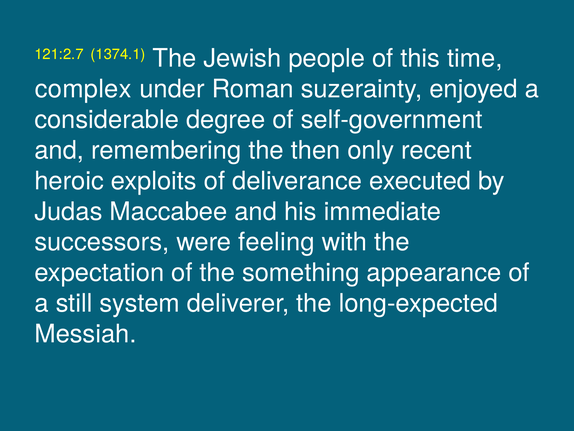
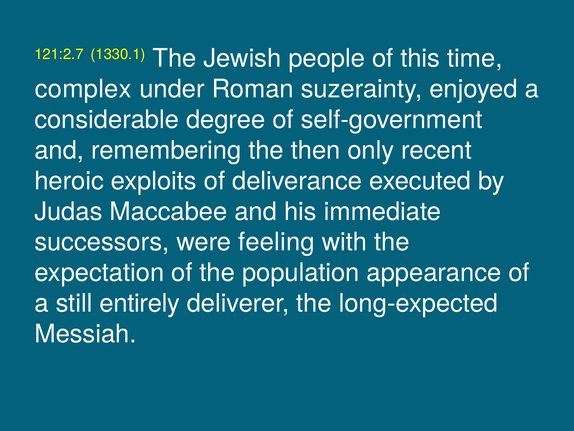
1374.1: 1374.1 -> 1330.1 (118, 54)
something: something -> population (301, 273)
system: system -> entirely (140, 303)
